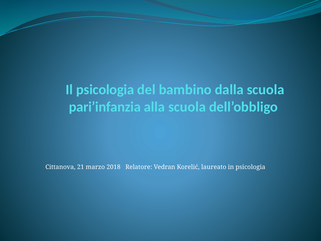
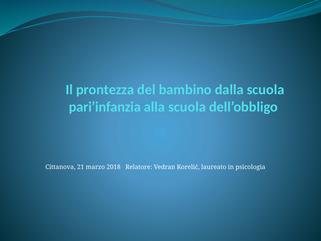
Il psicologia: psicologia -> prontezza (105, 90)
